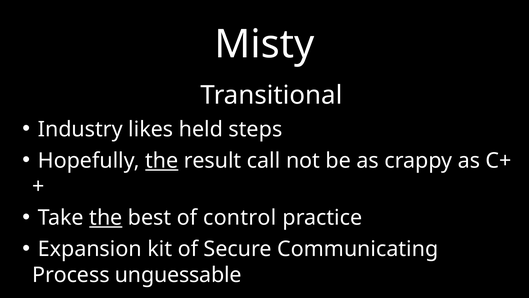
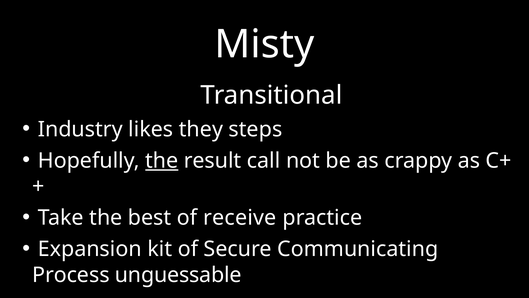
held: held -> they (201, 129)
the underline: present -> none (106, 217)
control: control -> receive (240, 217)
